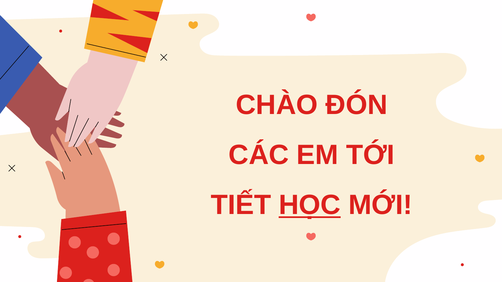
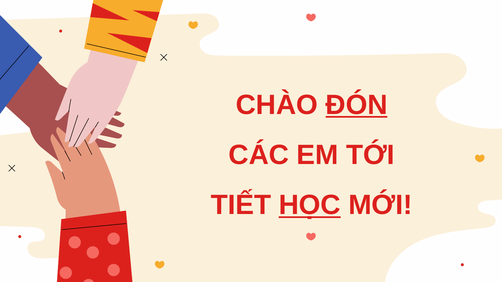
ĐÓN underline: none -> present (357, 105)
